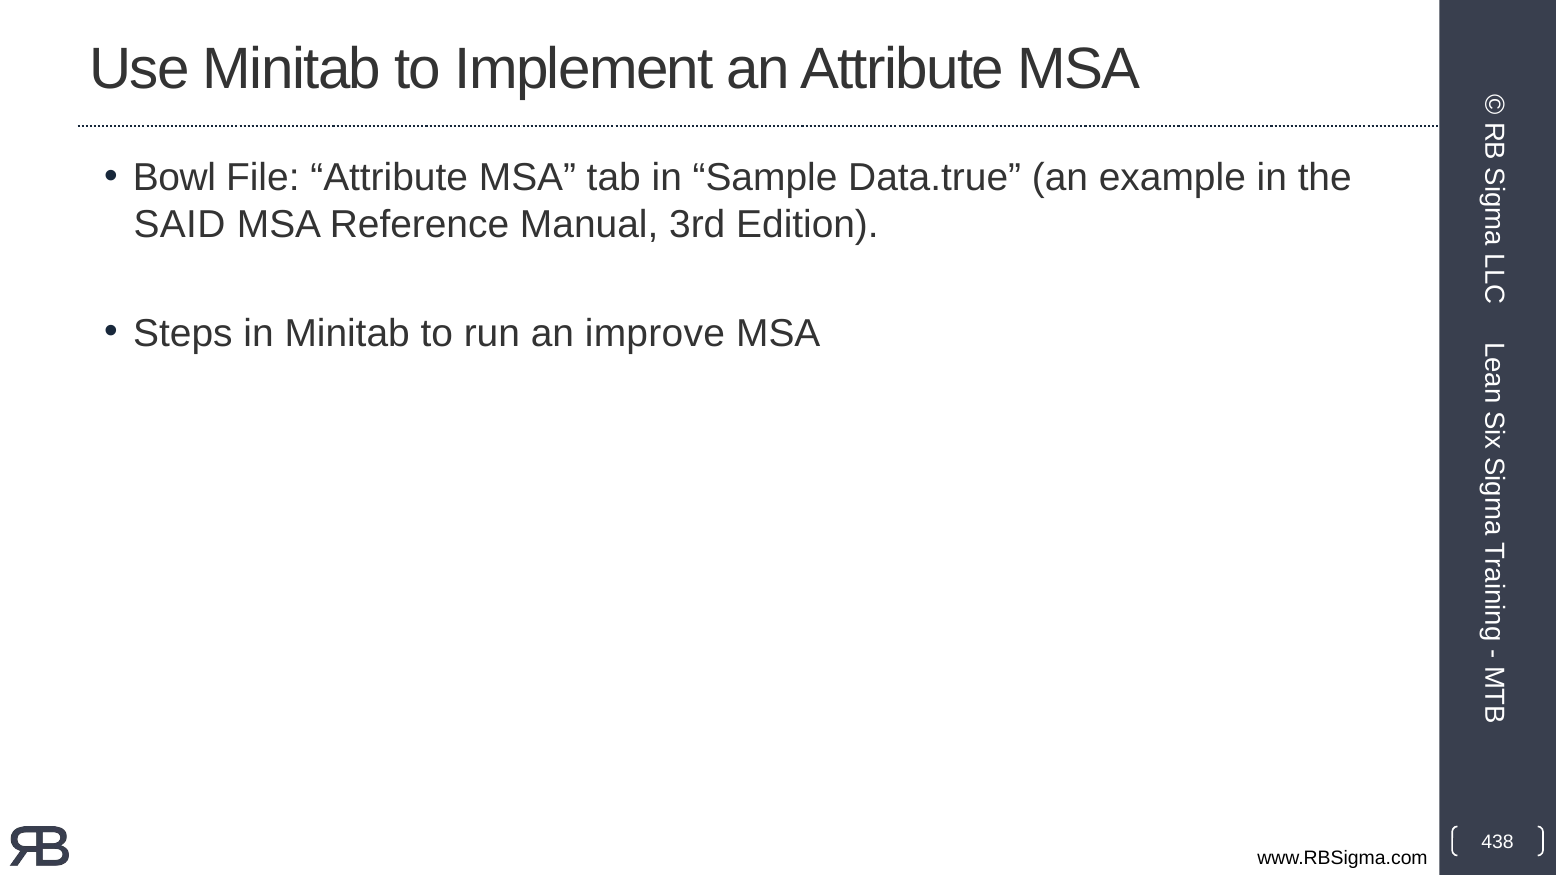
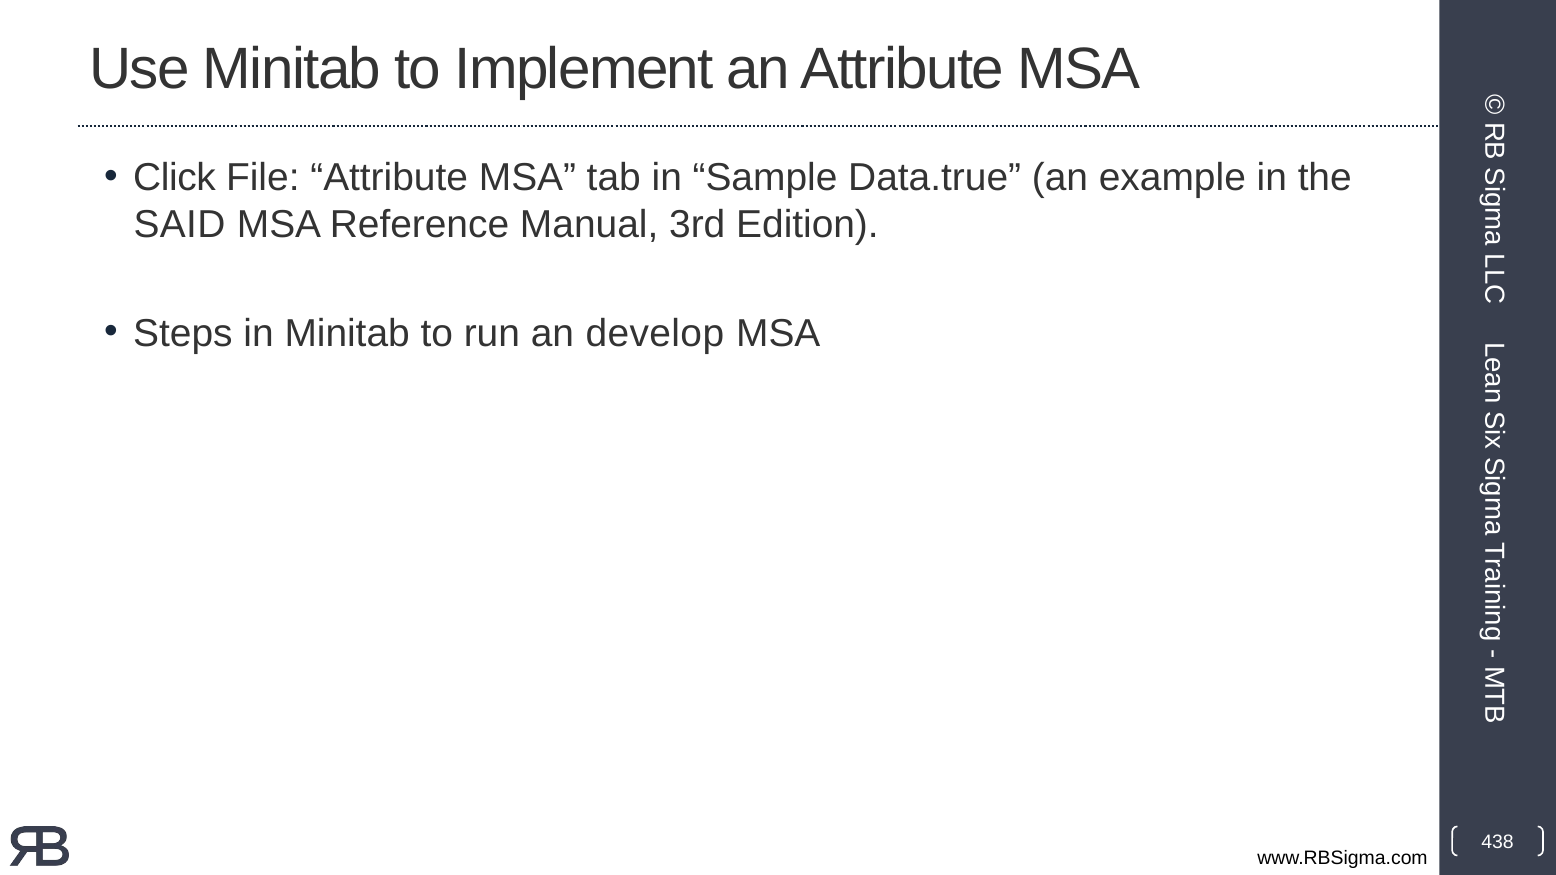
Bowl: Bowl -> Click (174, 178)
improve: improve -> develop (655, 333)
